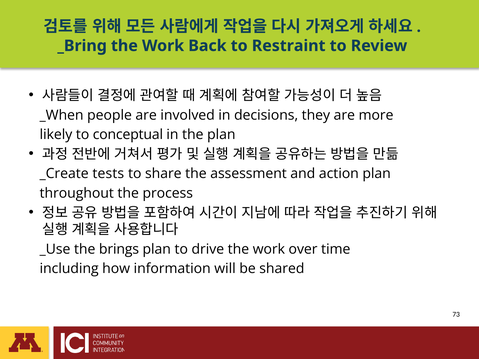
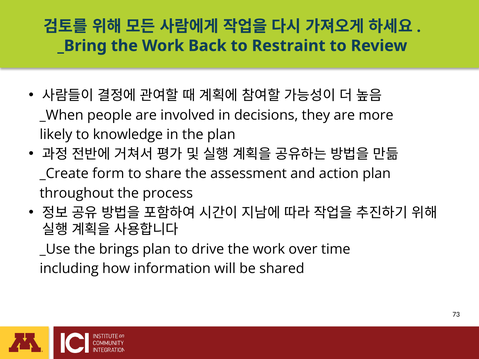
conceptual: conceptual -> knowledge (128, 135)
tests: tests -> form (108, 174)
